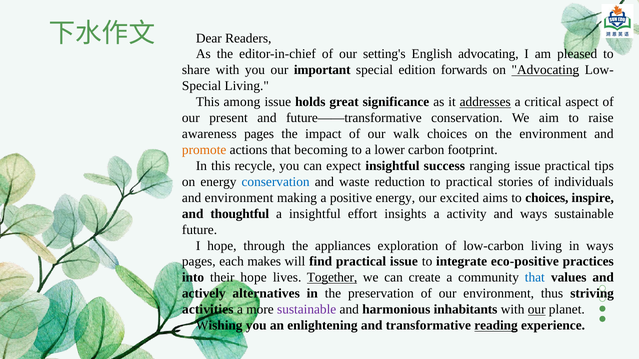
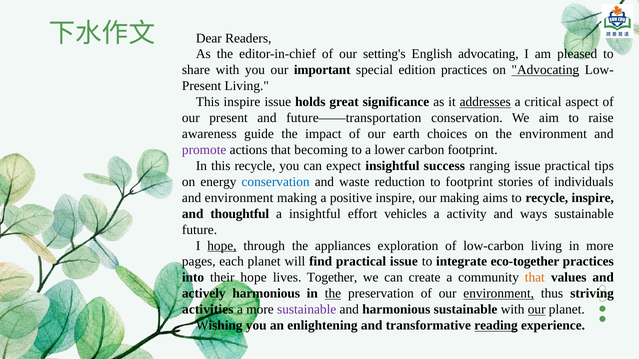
edition forwards: forwards -> practices (464, 70)
Special: Special -> Present (202, 86)
This among: among -> inspire (242, 102)
future——transformative: future——transformative -> future——transportation (354, 118)
awareness pages: pages -> guide (259, 134)
walk: walk -> earth (406, 134)
promote colour: orange -> purple (204, 150)
to practical: practical -> footprint (469, 182)
positive energy: energy -> inspire (395, 198)
our excited: excited -> making (460, 198)
to choices: choices -> recycle (547, 198)
insights: insights -> vehicles (406, 214)
hope underline: none -> present (222, 246)
in ways: ways -> more (600, 246)
each makes: makes -> planet (264, 262)
eco-positive: eco-positive -> eco-together (525, 262)
Together underline: present -> none (332, 278)
that colour: blue -> orange (535, 278)
actively alternatives: alternatives -> harmonious (266, 294)
the underline: none -> present (333, 294)
environment underline: none -> present (499, 294)
harmonious inhabitants: inhabitants -> sustainable (466, 310)
